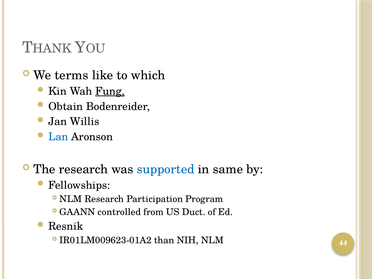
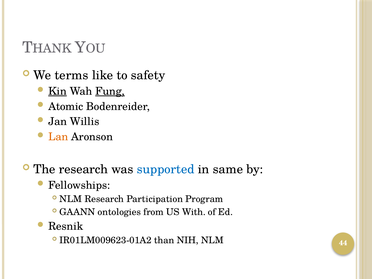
which: which -> safety (148, 75)
Kin underline: none -> present (58, 91)
Obtain: Obtain -> Atomic (66, 106)
Lan colour: blue -> orange (58, 137)
controlled: controlled -> ontologies (119, 212)
Duct: Duct -> With (194, 212)
